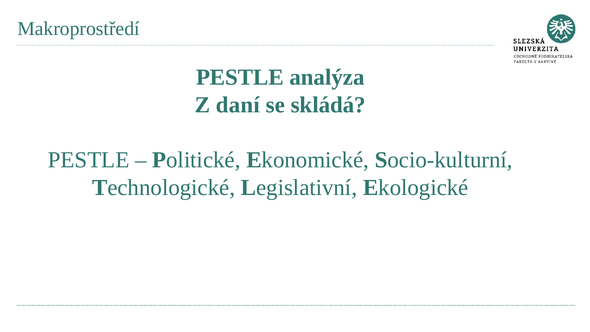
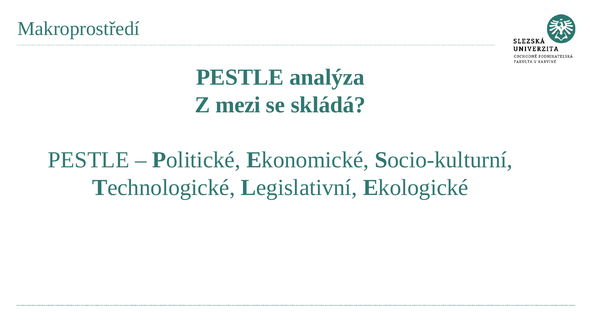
daní: daní -> mezi (238, 105)
